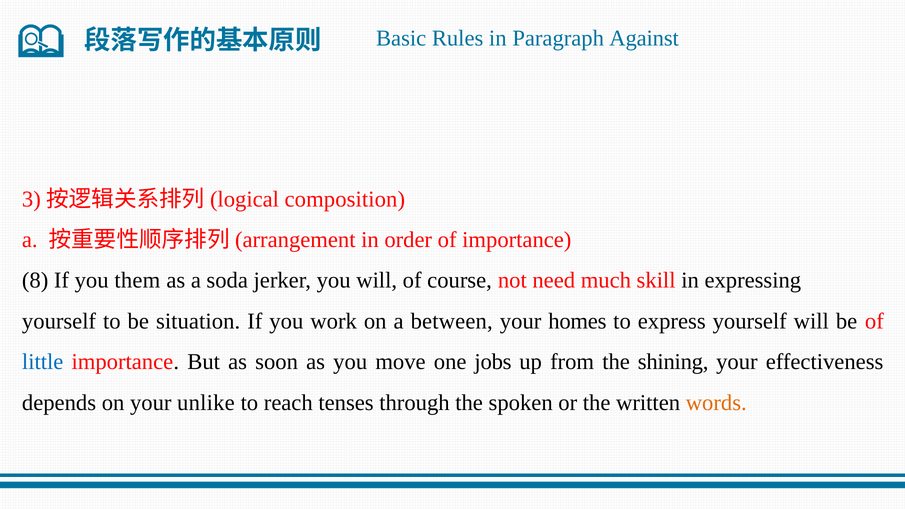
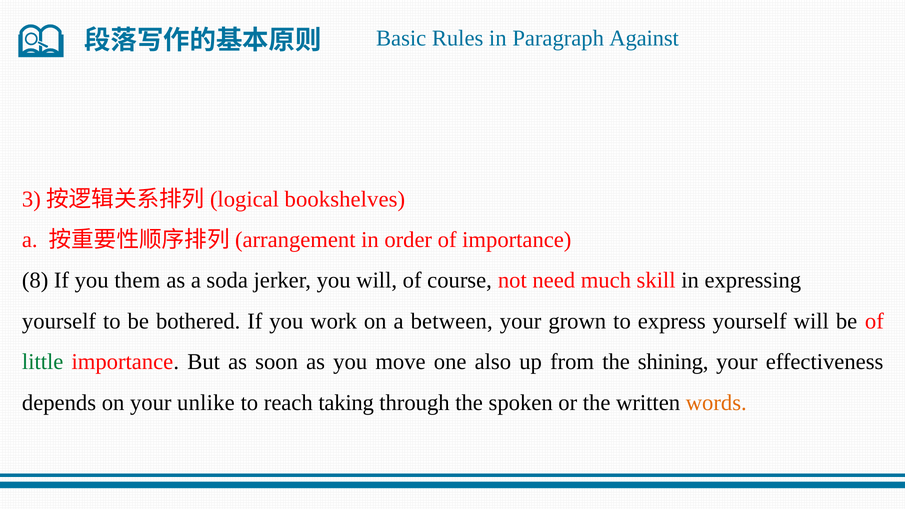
composition: composition -> bookshelves (345, 199)
situation: situation -> bothered (198, 321)
homes: homes -> grown (577, 321)
little colour: blue -> green (43, 362)
jobs: jobs -> also (493, 362)
tenses: tenses -> taking (346, 403)
